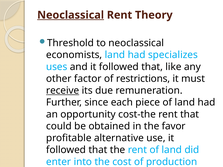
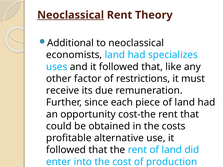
Threshold: Threshold -> Additional (70, 43)
receive underline: present -> none (63, 91)
favor: favor -> costs (174, 126)
